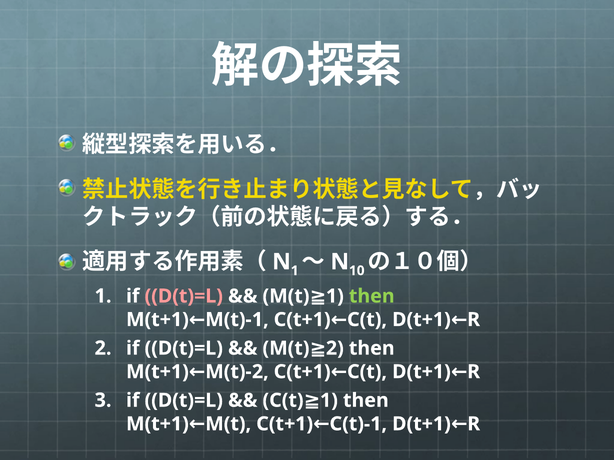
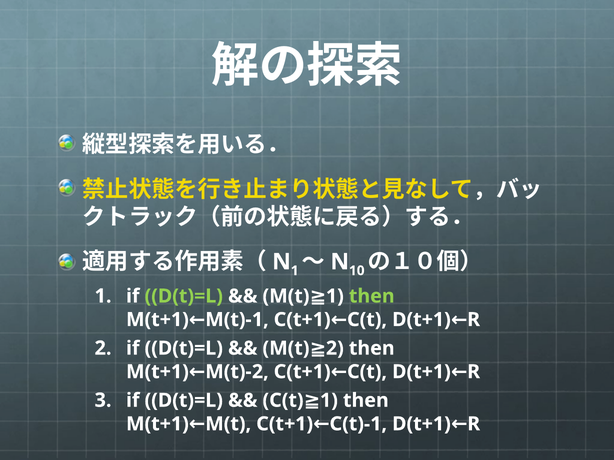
D(t)=L colour: pink -> light green (184, 296)
